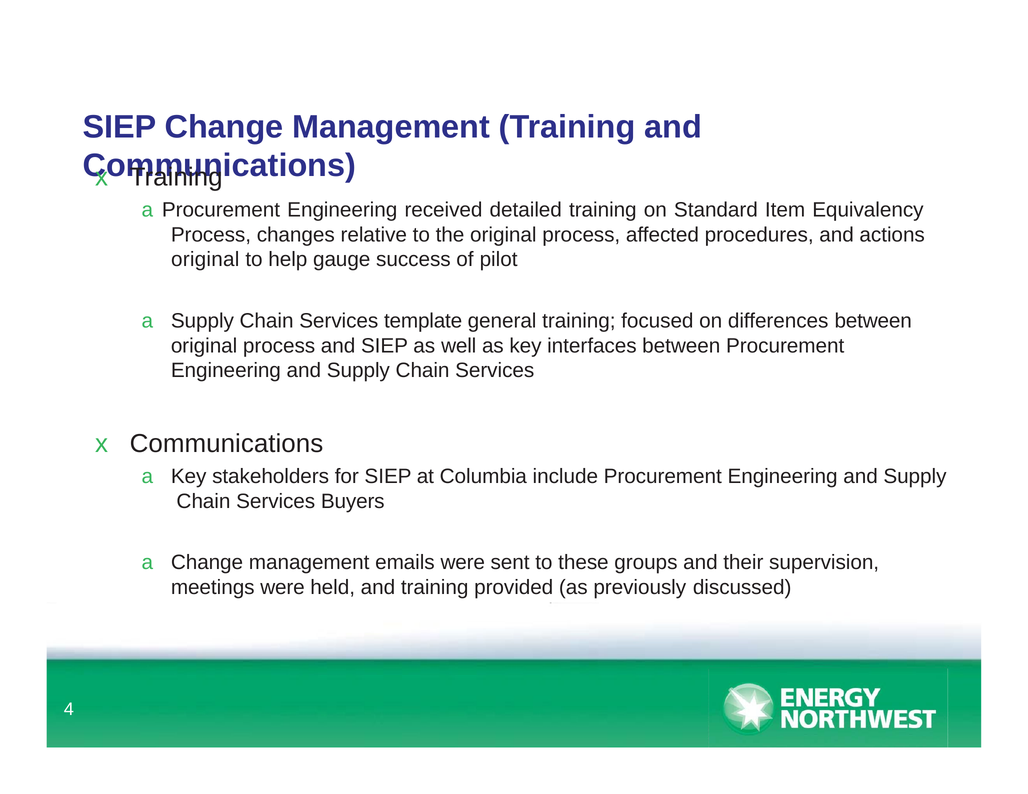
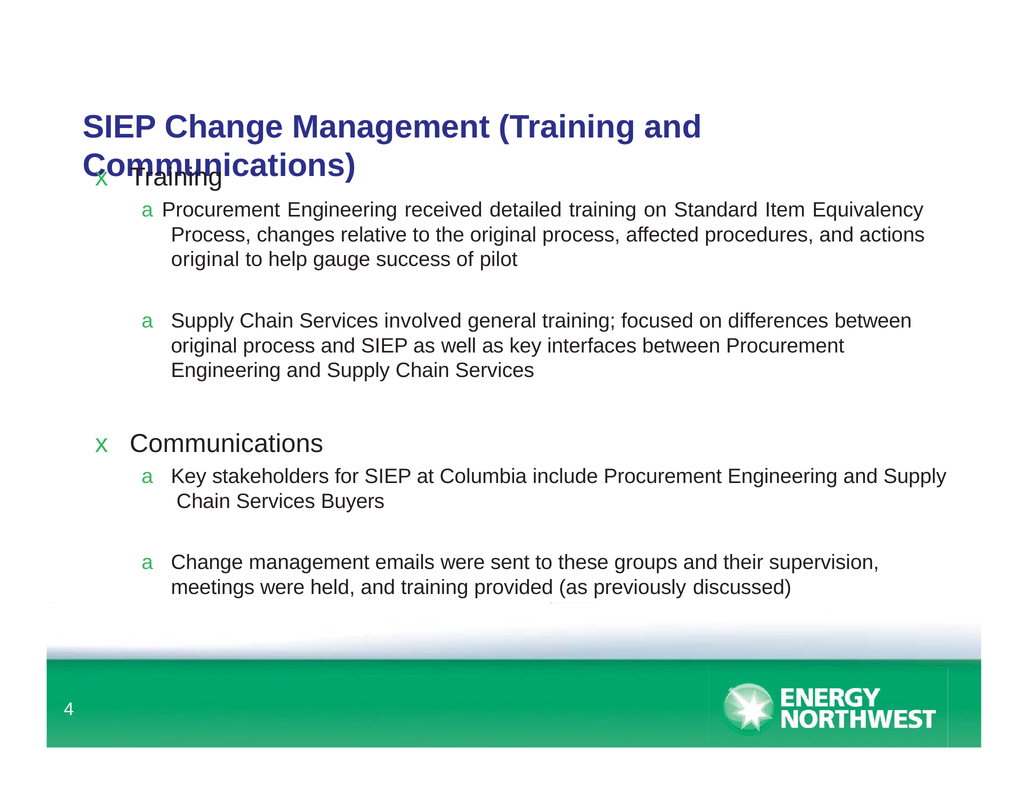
template: template -> involved (423, 321)
